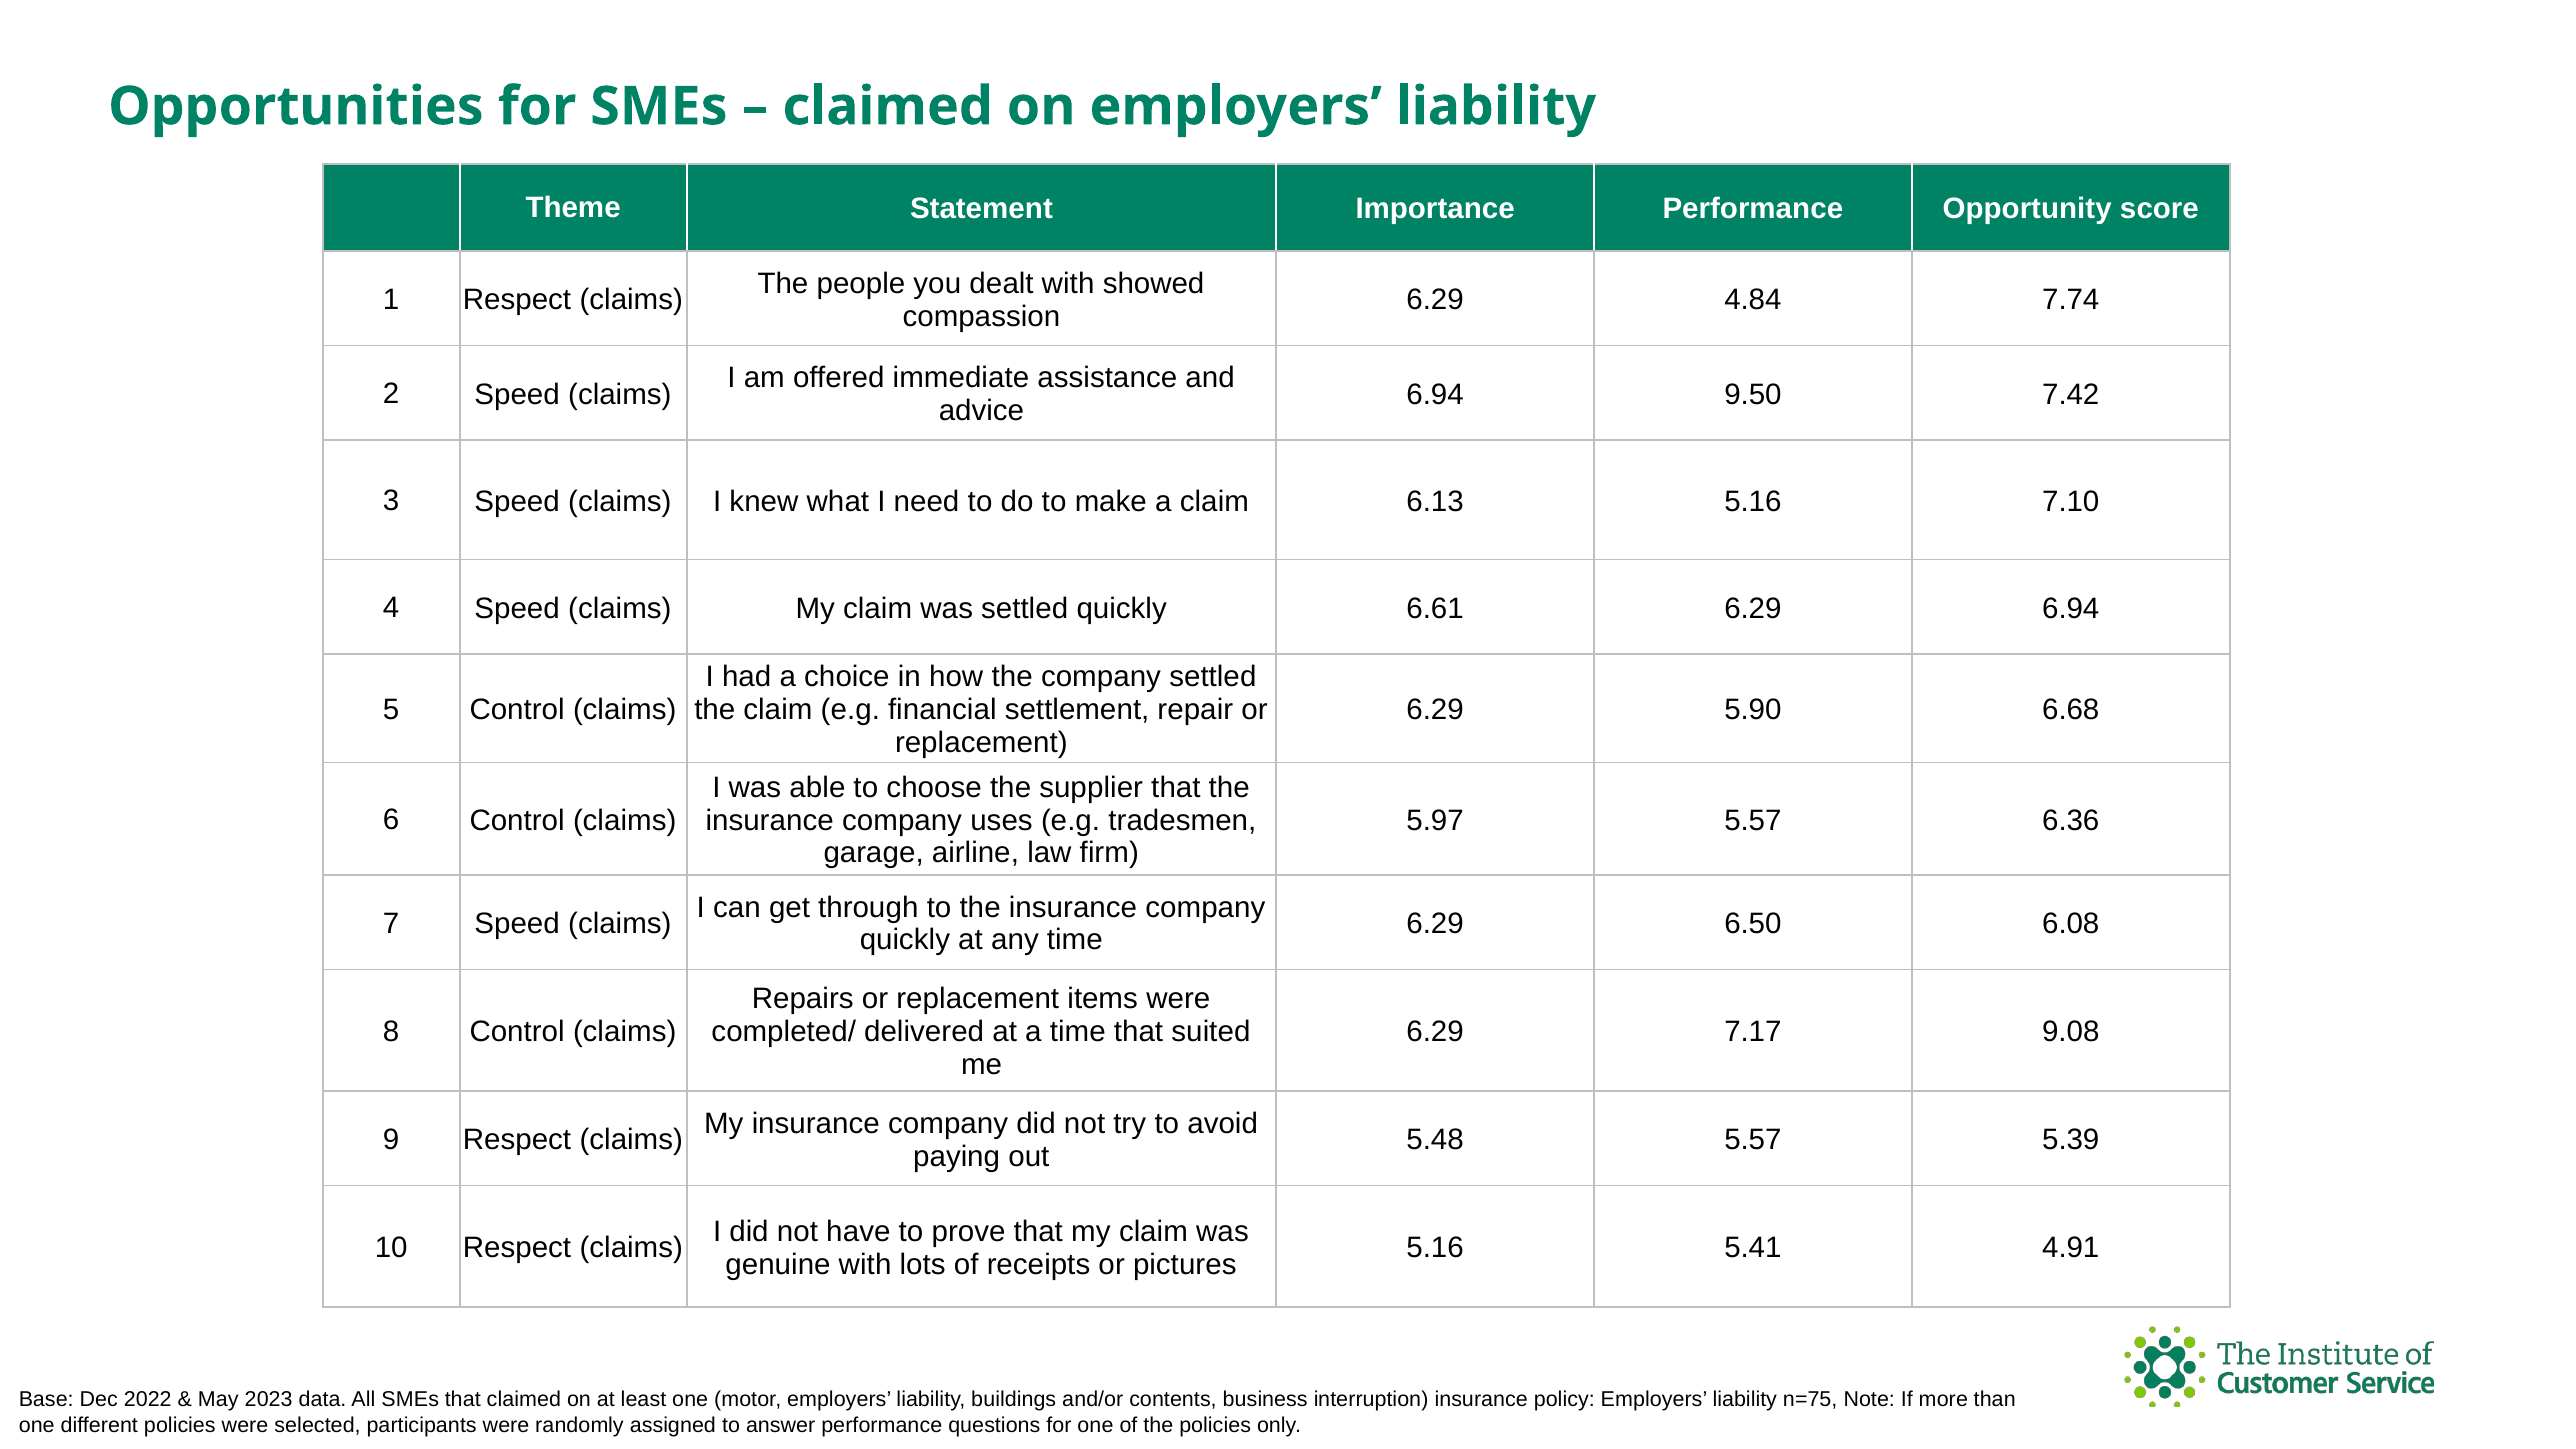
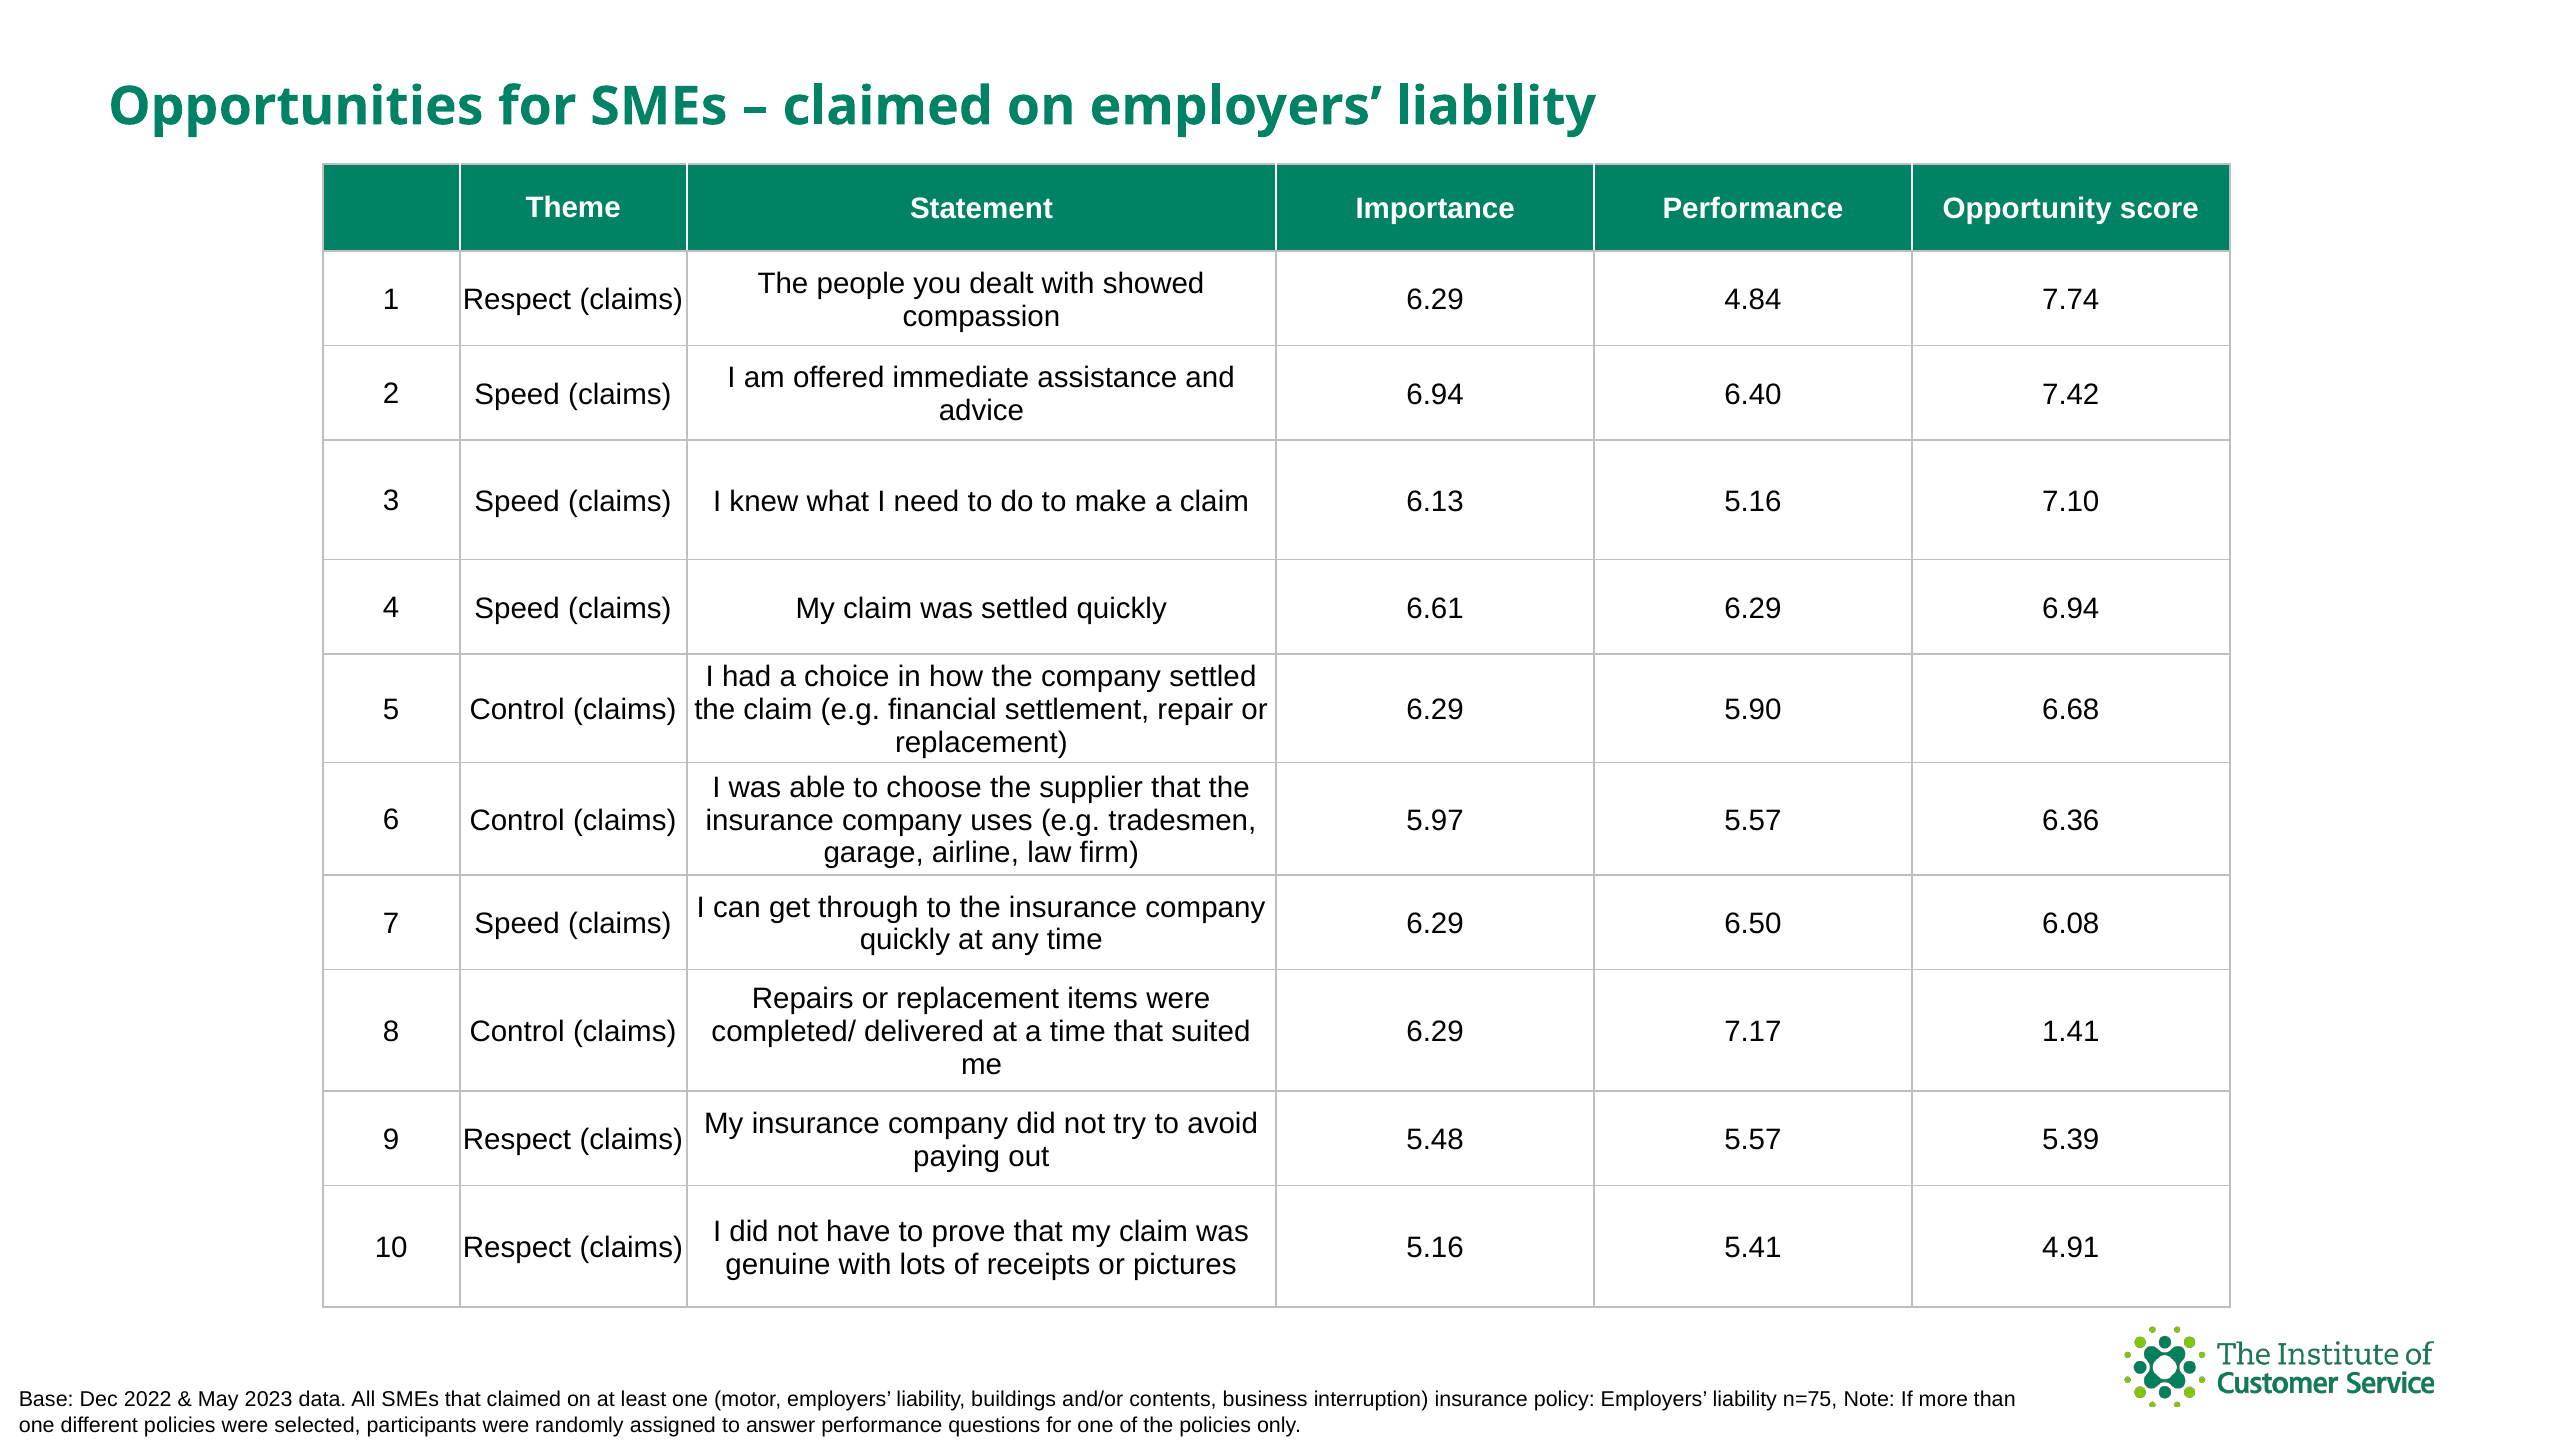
9.50: 9.50 -> 6.40 (1753, 394)
9.08: 9.08 -> 1.41 (2071, 1032)
